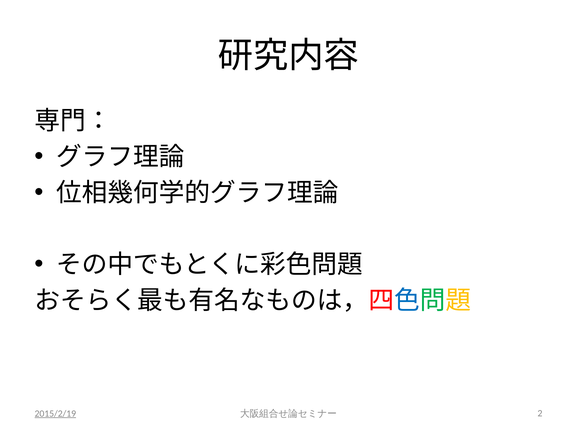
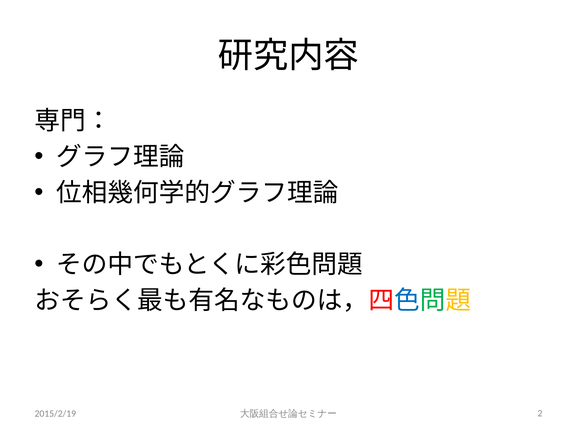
2015/2/19 underline: present -> none (55, 413)
